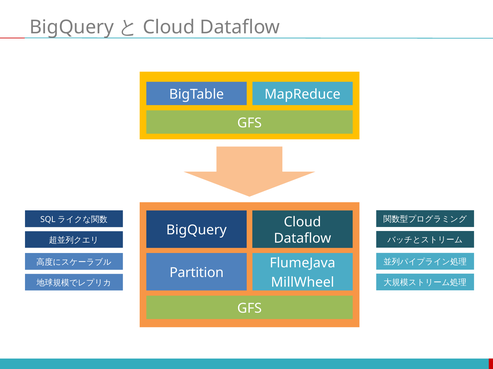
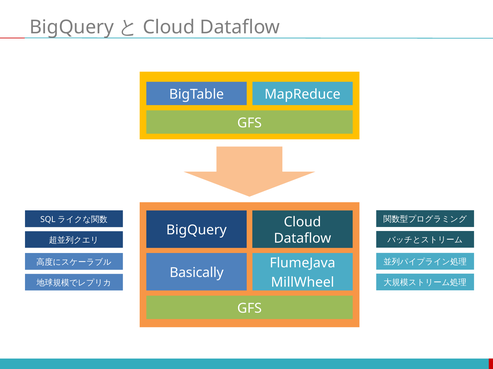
Partition: Partition -> Basically (197, 273)
